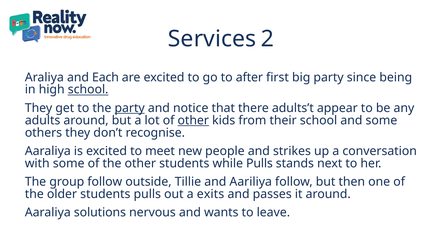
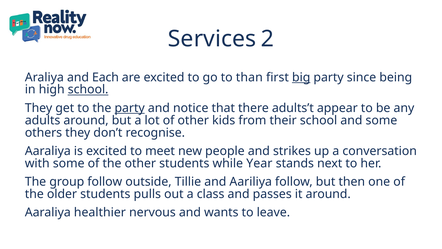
after: after -> than (249, 77)
big underline: none -> present (301, 77)
other underline: present -> none (193, 120)
while Pulls: Pulls -> Year (259, 163)
exits: exits -> class (211, 194)
solutions: solutions -> healthier (100, 212)
